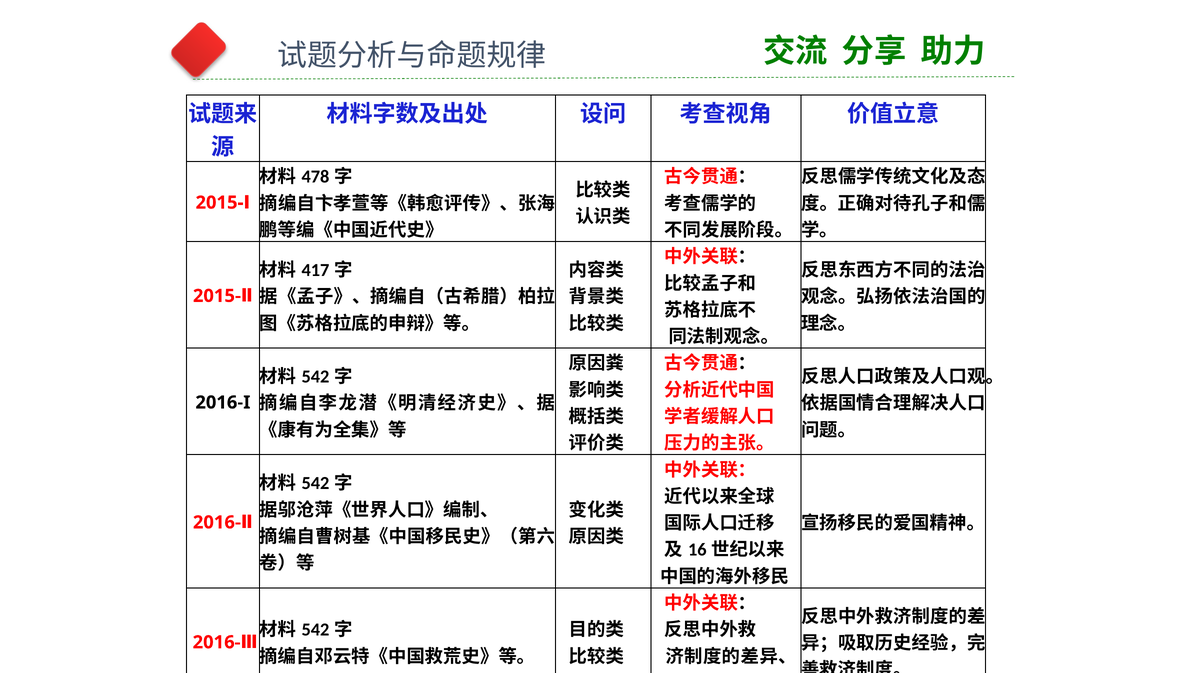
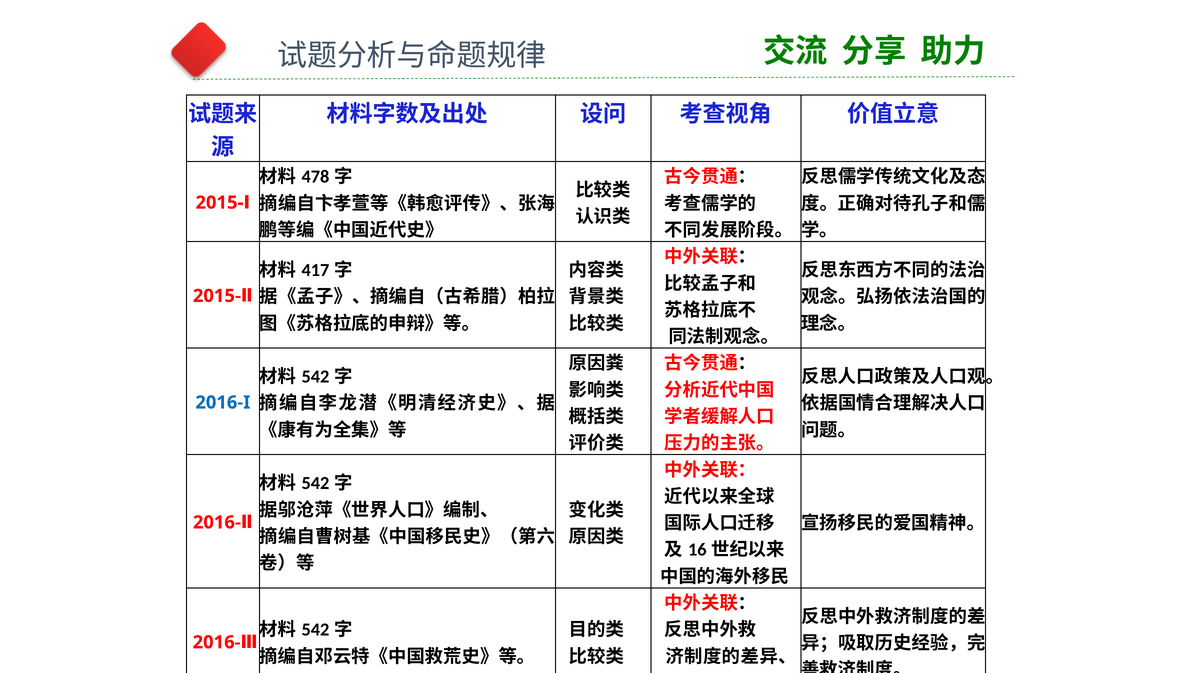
2016-I colour: black -> blue (223, 402)
